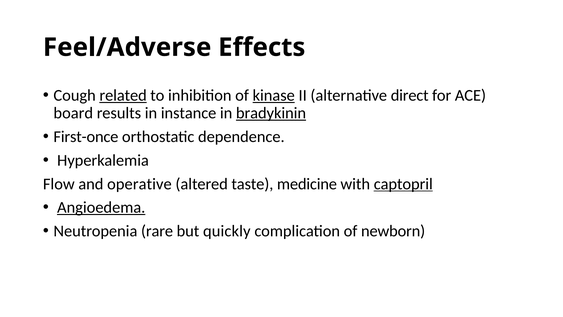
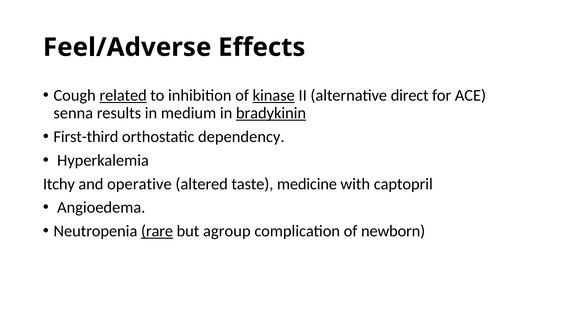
board: board -> senna (73, 113)
instance: instance -> medium (189, 113)
First-once: First-once -> First-third (86, 137)
dependence: dependence -> dependency (241, 137)
Flow: Flow -> Itchy (59, 184)
captopril underline: present -> none (403, 184)
Angioedema underline: present -> none (101, 207)
rare underline: none -> present (157, 231)
quickly: quickly -> agroup (227, 231)
